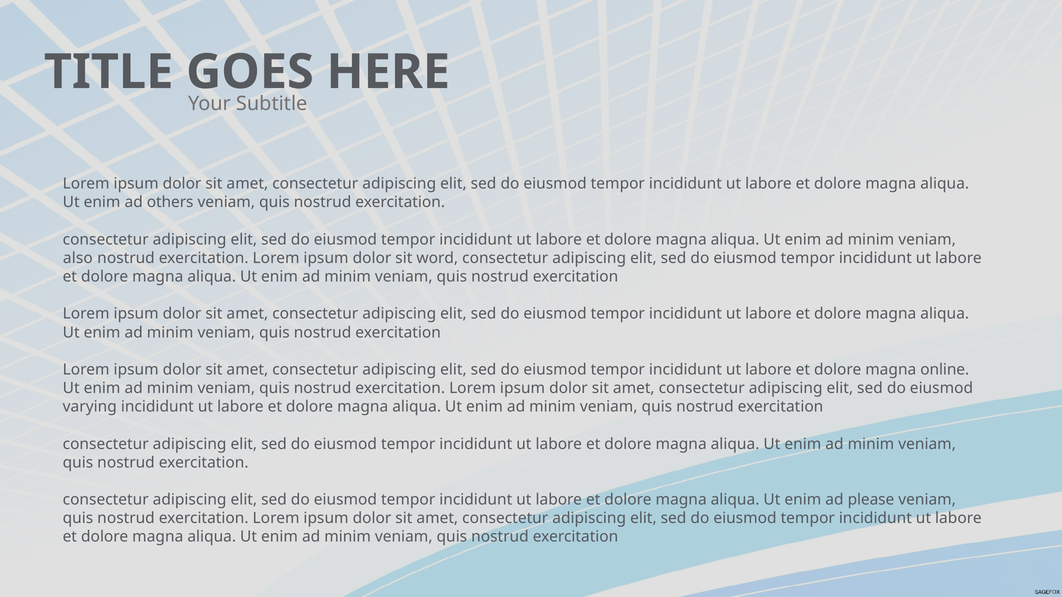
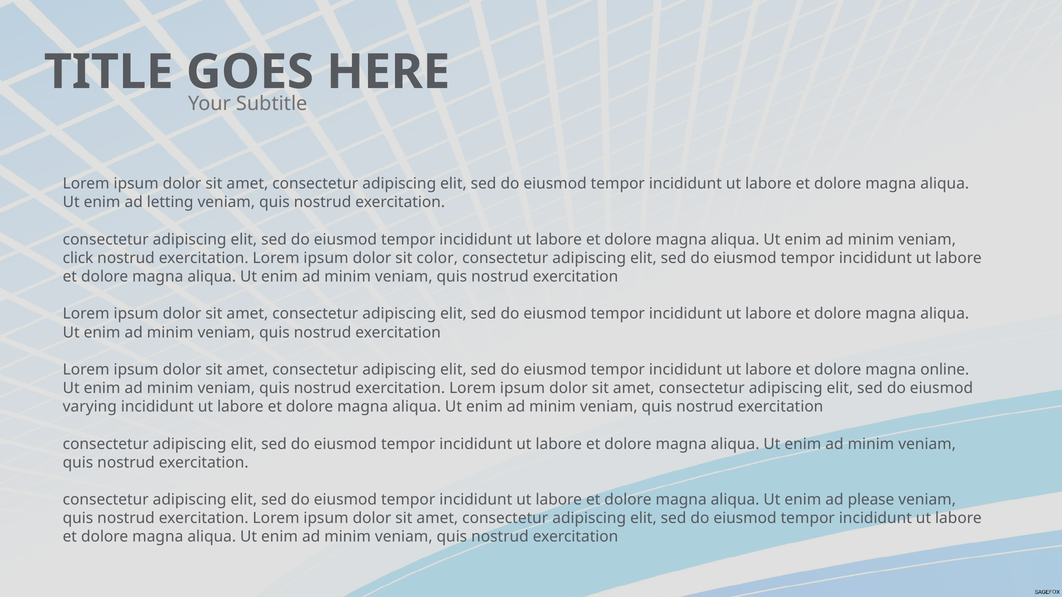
others: others -> letting (170, 202)
also: also -> click (78, 258)
word: word -> color (437, 258)
